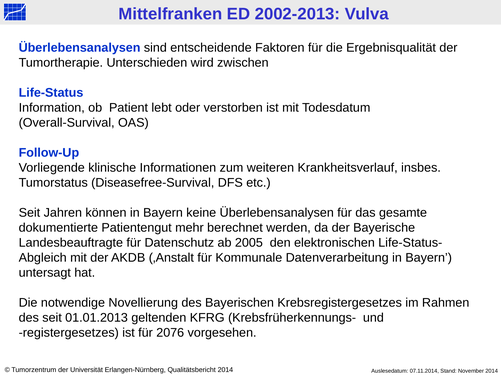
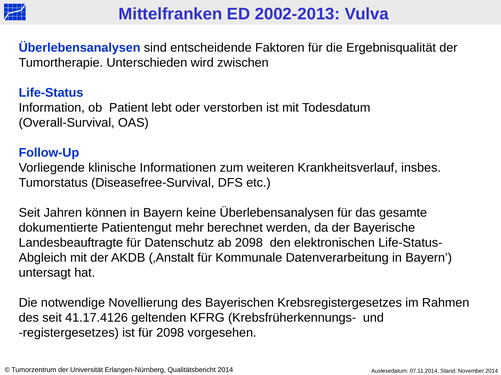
ab 2005: 2005 -> 2098 (249, 243)
01.01.2013: 01.01.2013 -> 41.17.4126 (97, 318)
für 2076: 2076 -> 2098 (170, 334)
